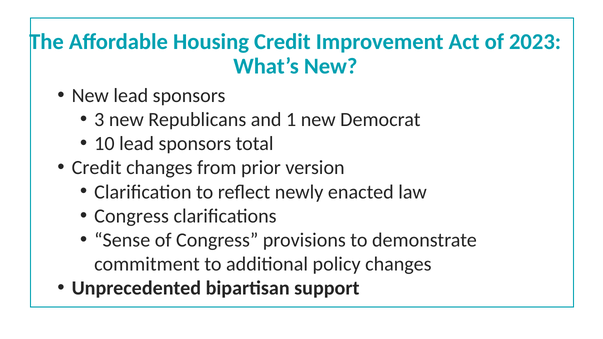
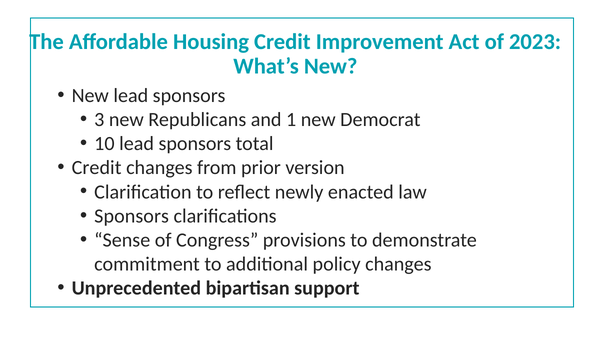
Congress: Congress -> Sponsors (132, 216)
